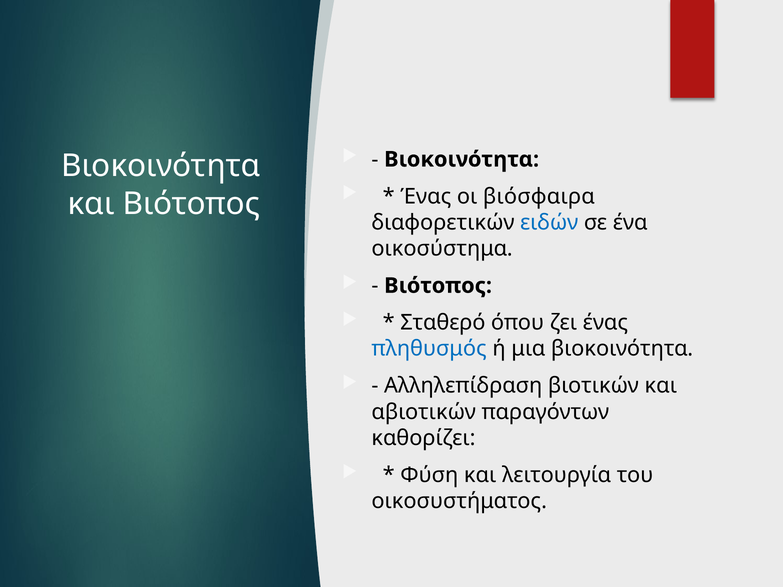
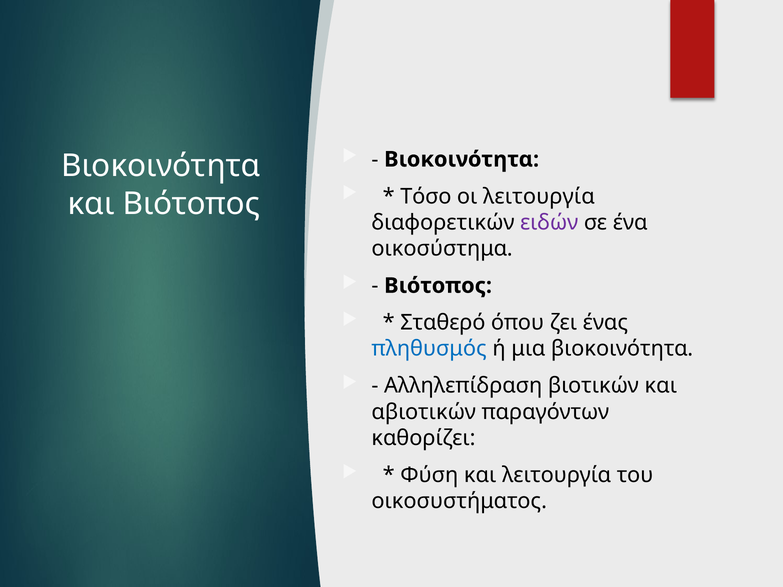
Ένας: Ένας -> Τόσο (426, 196)
οι βιόσφαιρα: βιόσφαιρα -> λειτουργία (539, 196)
ειδών colour: blue -> purple (549, 223)
